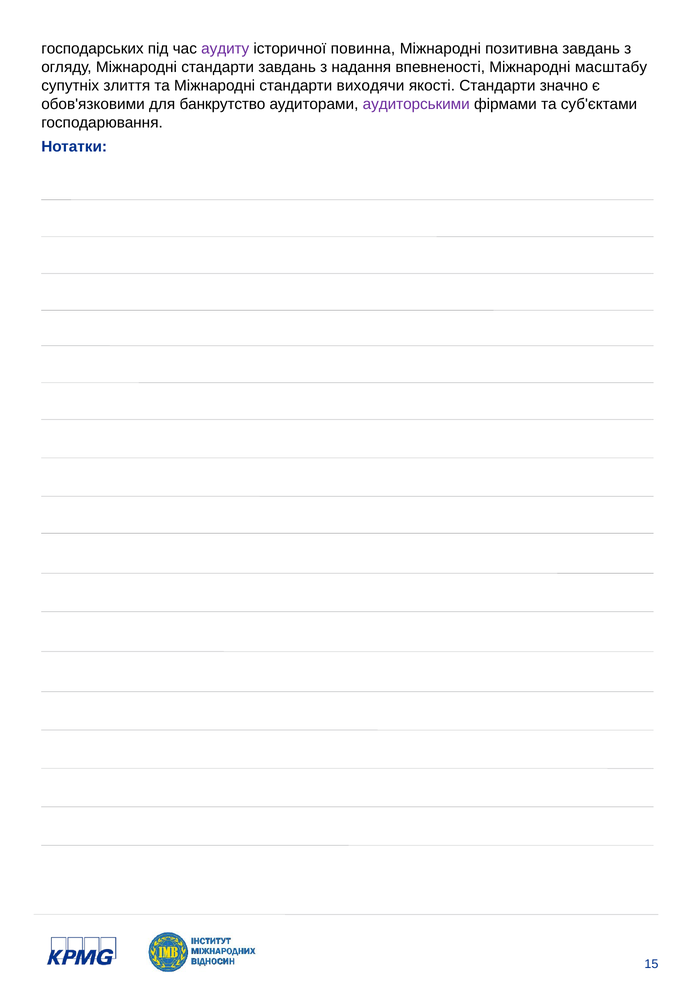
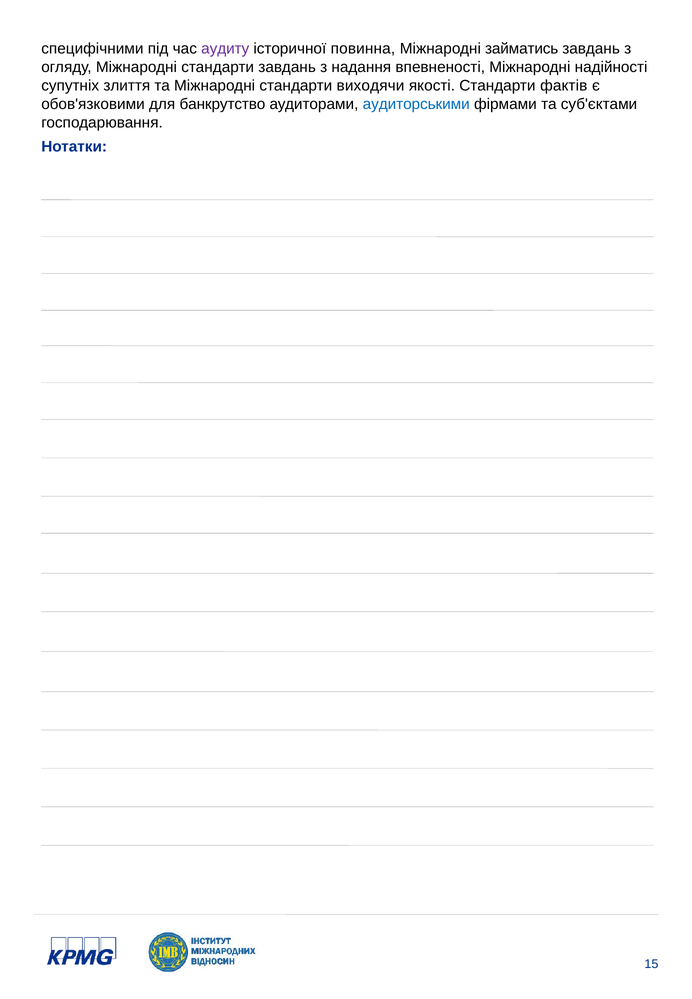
господарських: господарських -> специфічними (92, 49)
позитивна: позитивна -> займатись (522, 49)
масштабу: масштабу -> надійності (611, 67)
значно: значно -> фактів (564, 86)
аудиторськими colour: purple -> blue (416, 104)
